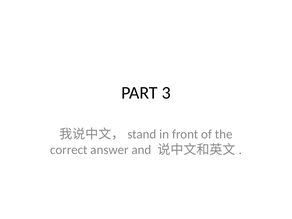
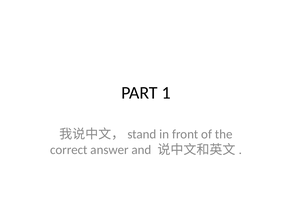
3: 3 -> 1 (166, 93)
